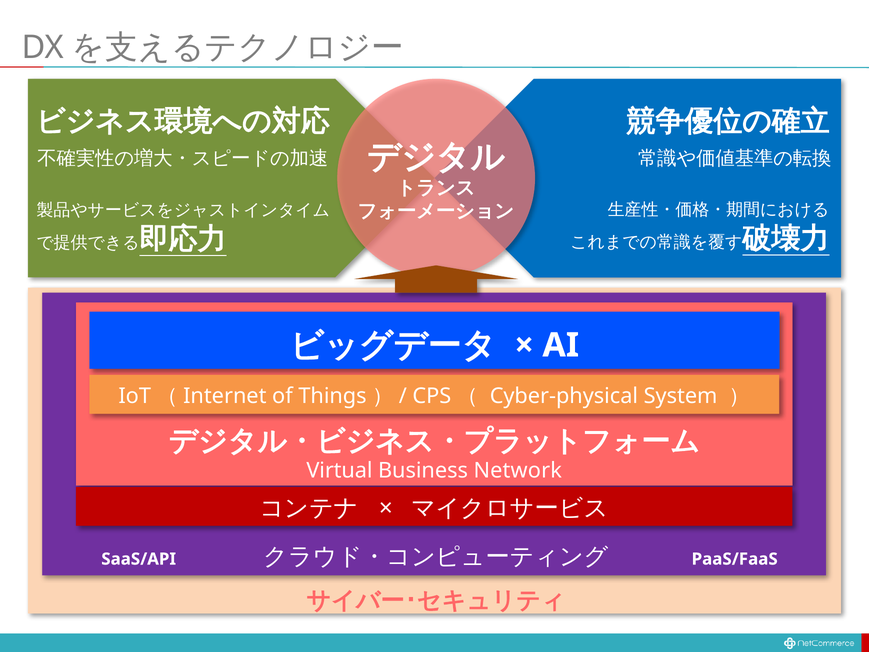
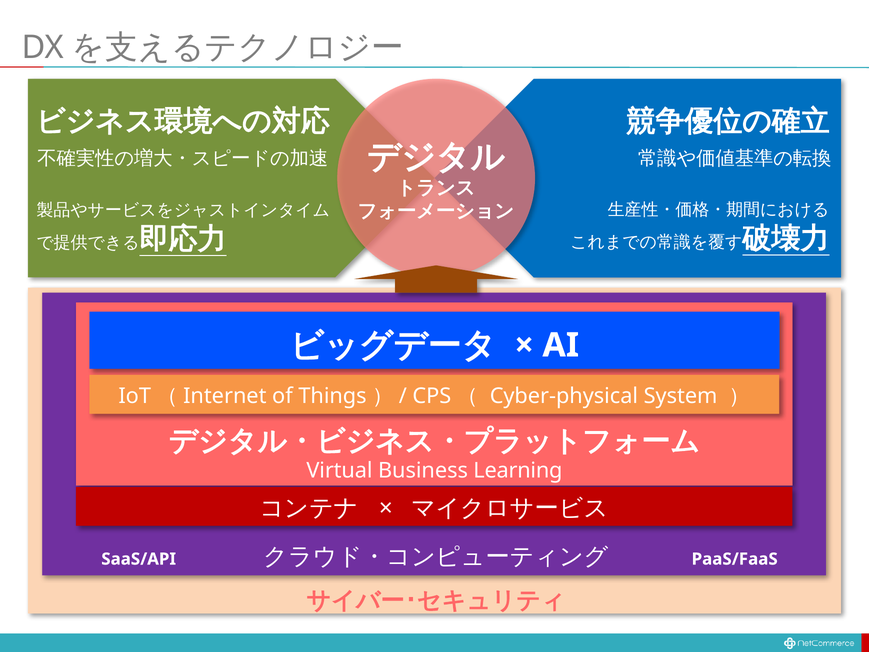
Network: Network -> Learning (518, 471)
